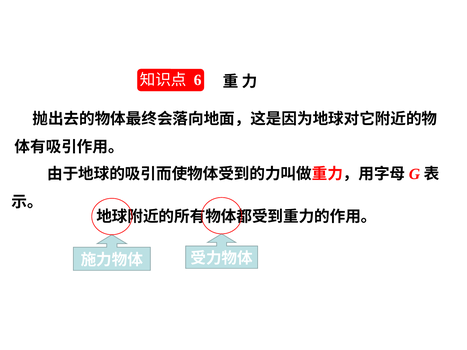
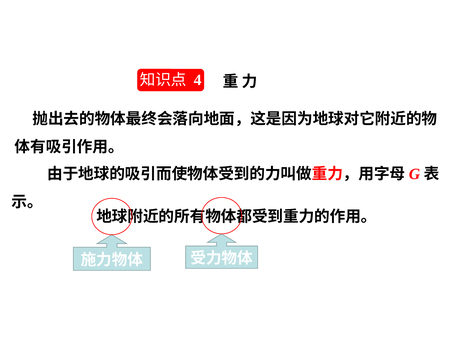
6: 6 -> 4 (198, 80)
